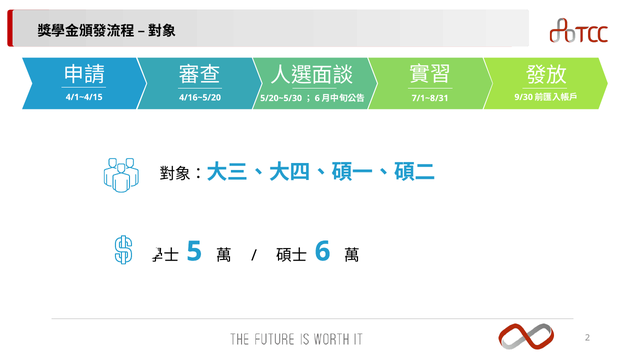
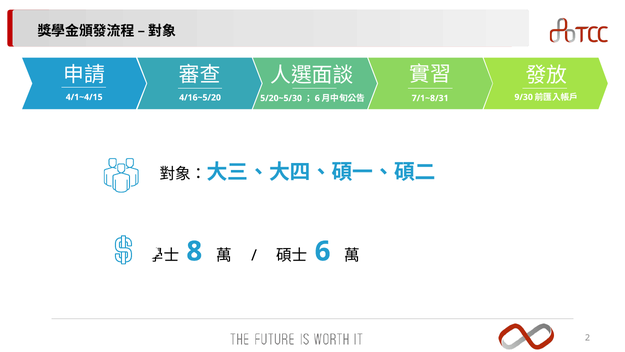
5: 5 -> 8 (194, 251)
